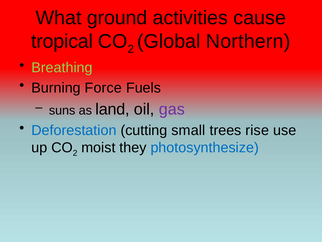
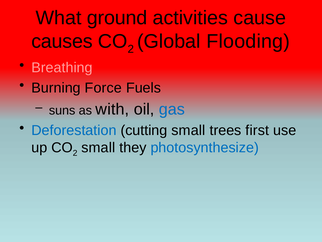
tropical: tropical -> causes (62, 41)
Northern: Northern -> Flooding (248, 41)
Breathing colour: light green -> pink (62, 68)
land: land -> with (112, 109)
gas colour: purple -> blue (172, 109)
rise: rise -> first (257, 130)
moist: moist -> small (98, 147)
